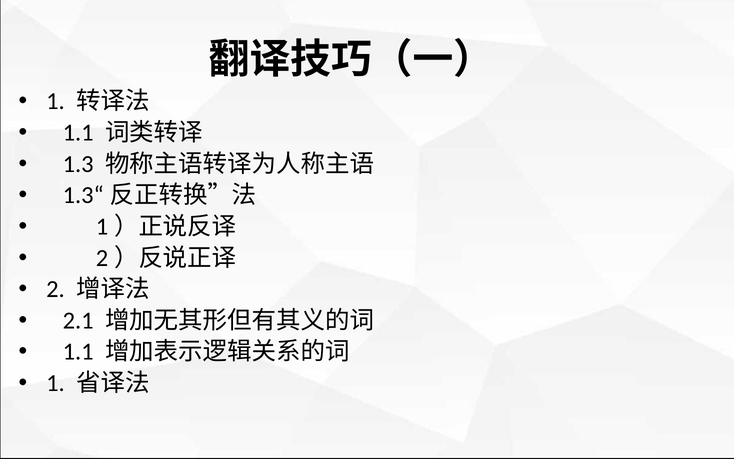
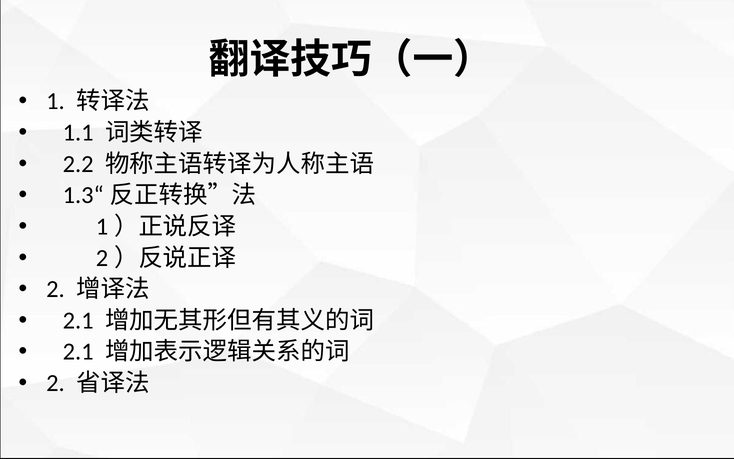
1.3: 1.3 -> 2.2 (78, 164)
1.1: 1.1 -> 2.1 (78, 352)
1: 1 -> 2 (55, 383)
